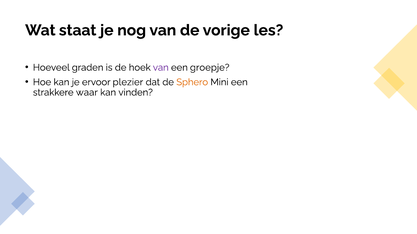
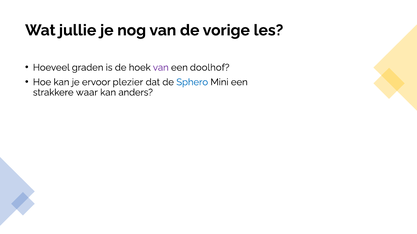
staat: staat -> jullie (78, 30)
groepje: groepje -> doolhof (210, 68)
Sphero colour: orange -> blue (192, 82)
vinden: vinden -> anders (136, 93)
